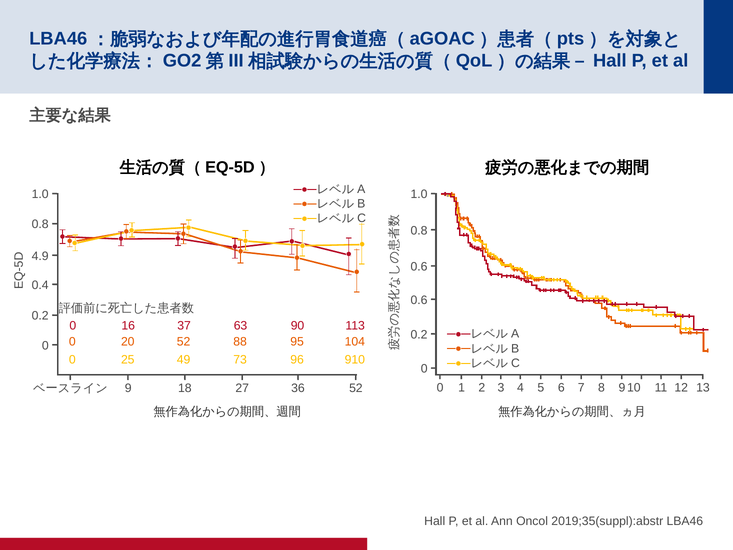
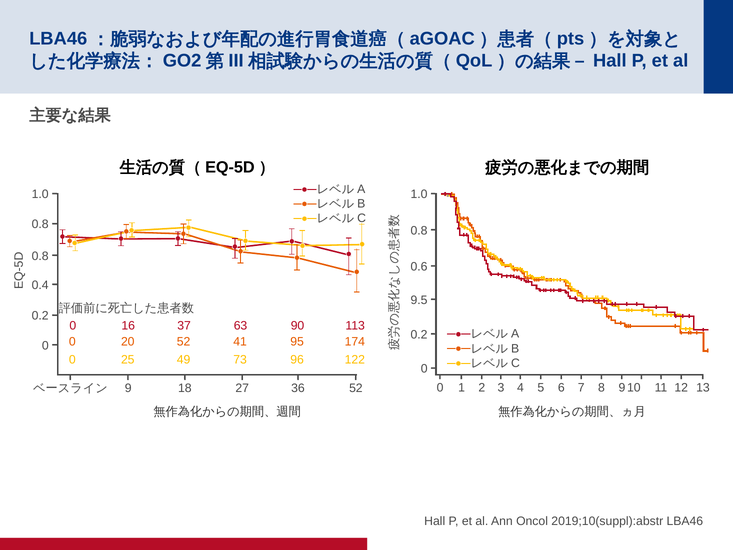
4.9: 4.9 -> 0.8 (40, 256)
0.6: 0.6 -> 9.5 (419, 300)
88: 88 -> 41 (240, 342)
104: 104 -> 174 (355, 342)
910: 910 -> 122 (355, 360)
2019;35(suppl):abstr: 2019;35(suppl):abstr -> 2019;10(suppl):abstr (607, 521)
